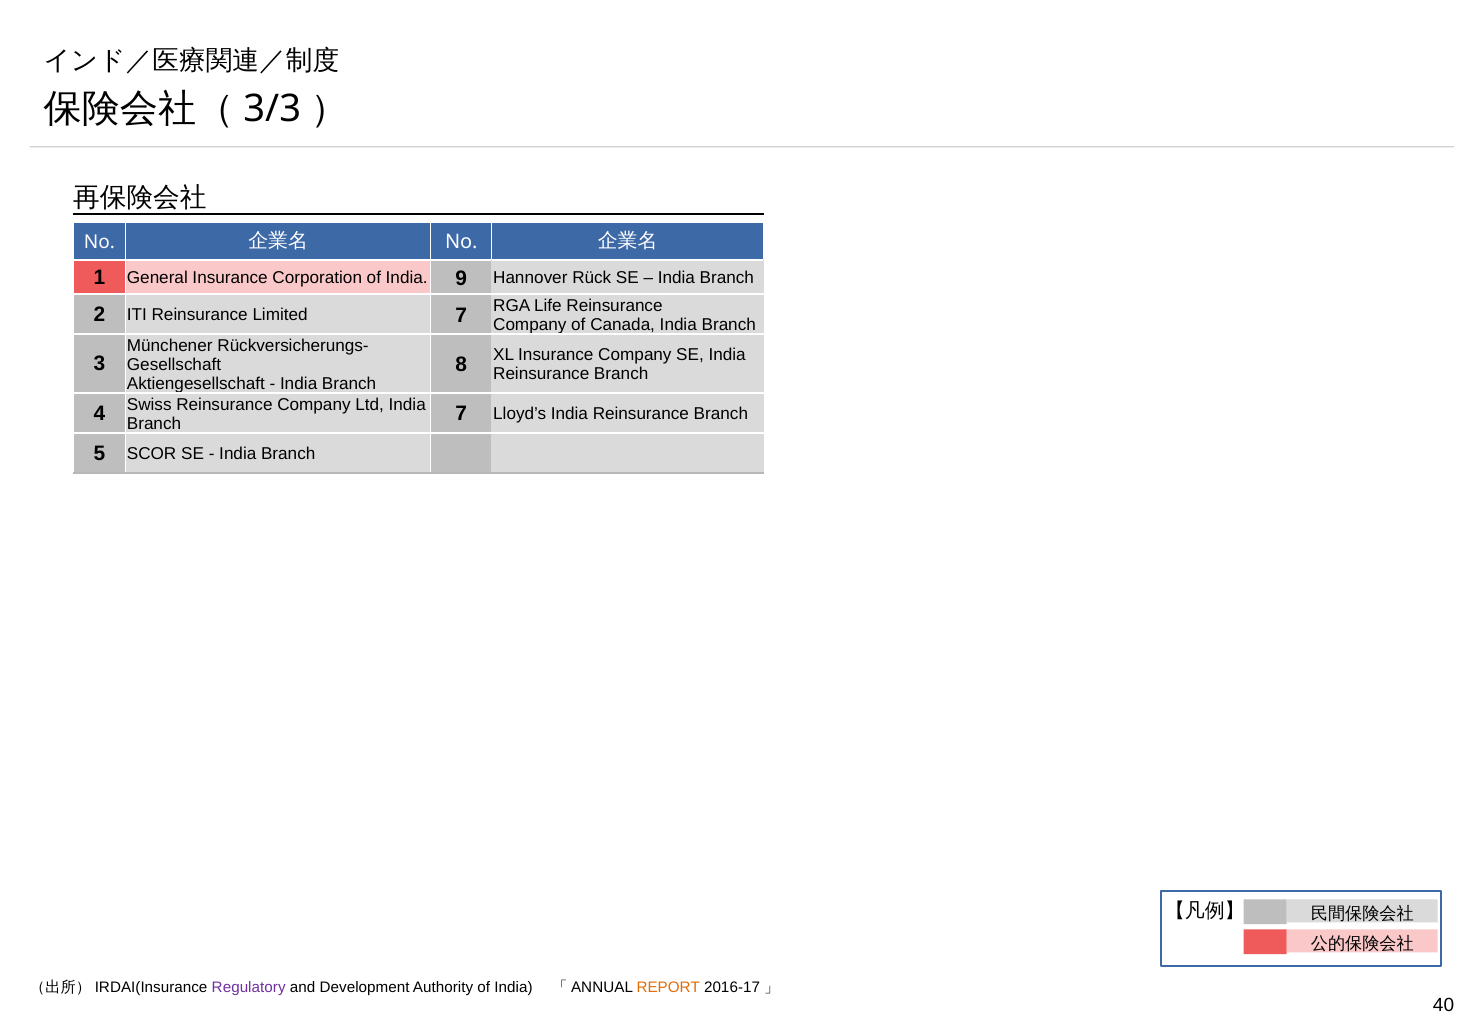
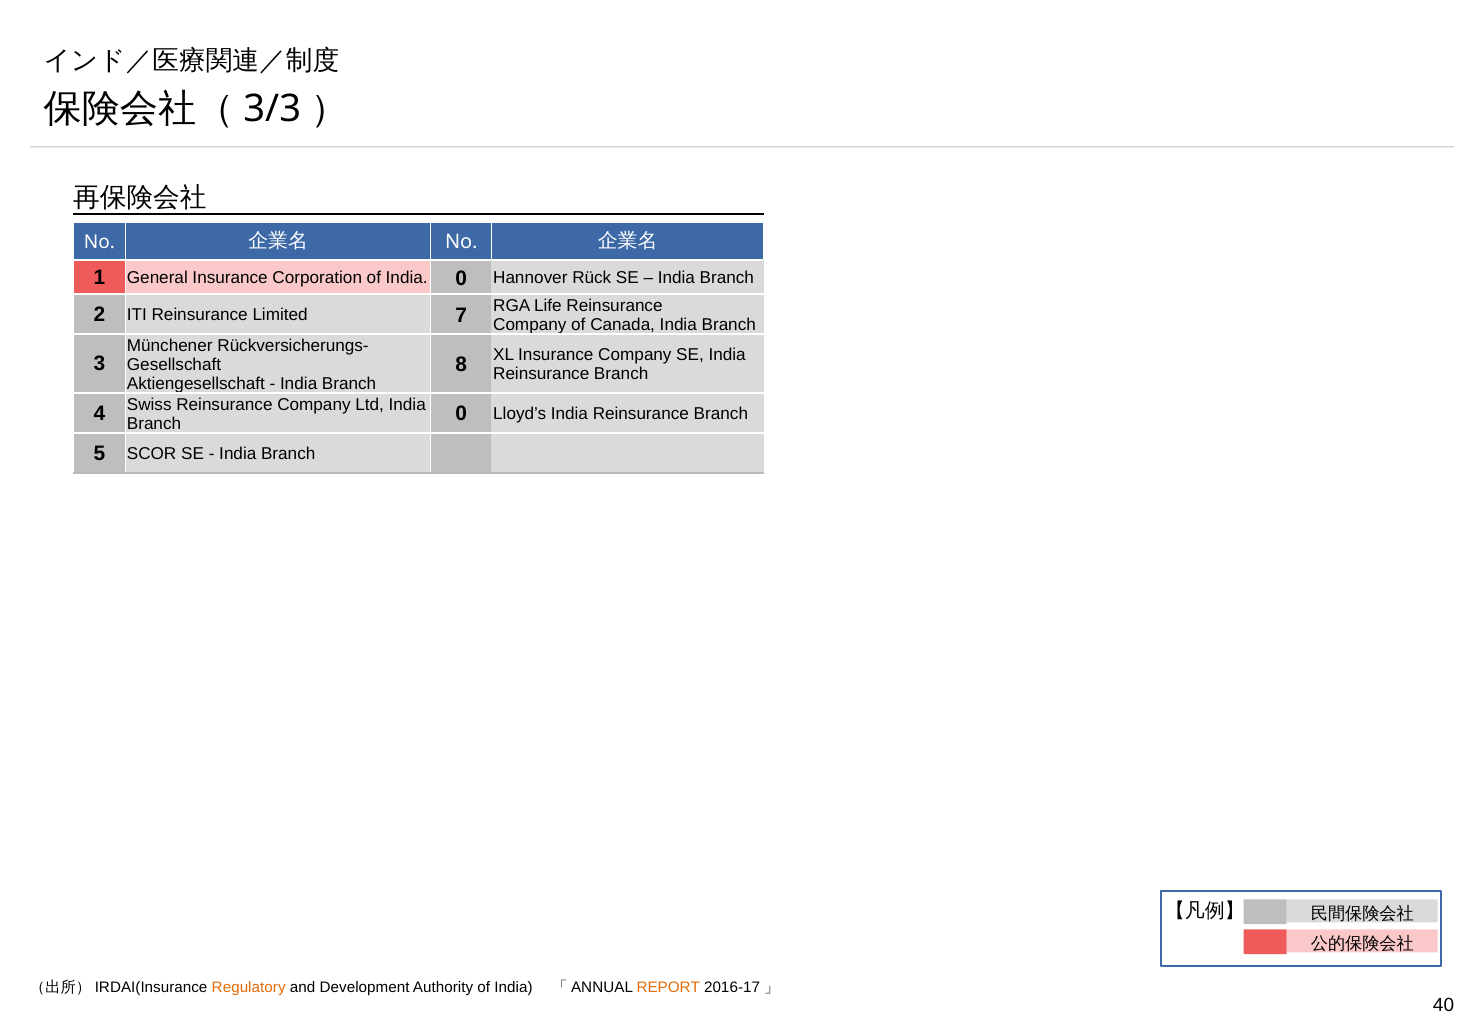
India 9: 9 -> 0 (461, 278)
Branch 7: 7 -> 0 (461, 414)
Regulatory colour: purple -> orange (249, 988)
